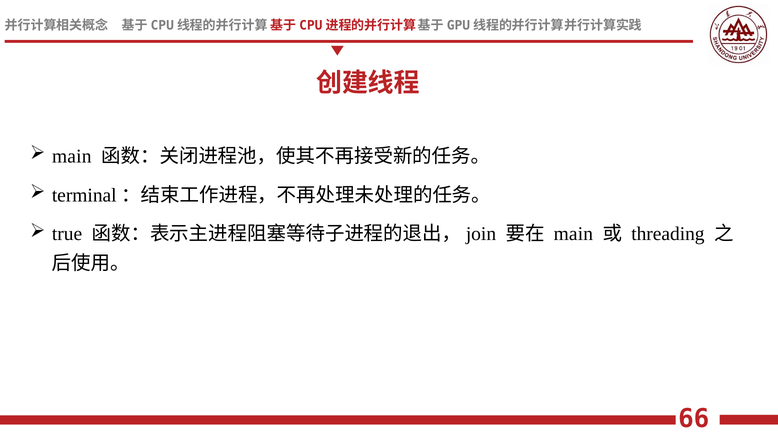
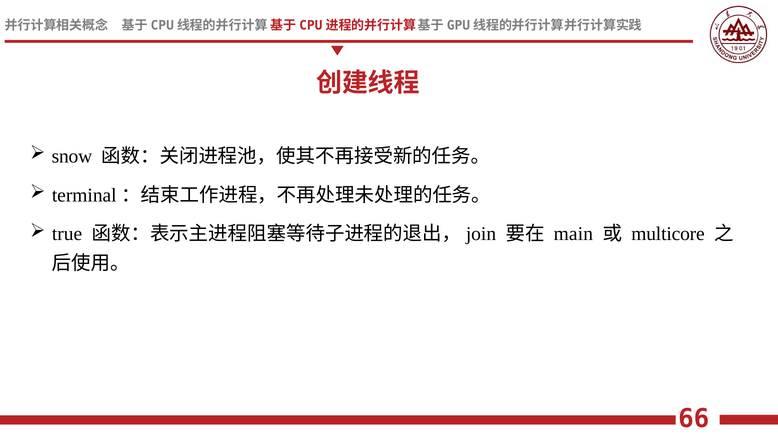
main: main -> snow (72, 156)
threading: threading -> multicore (668, 234)
